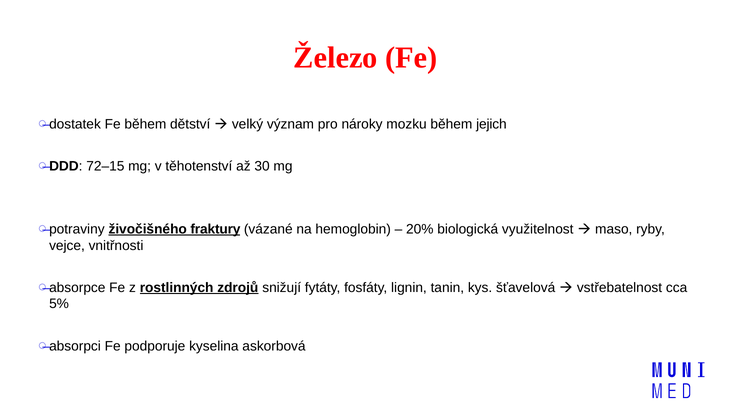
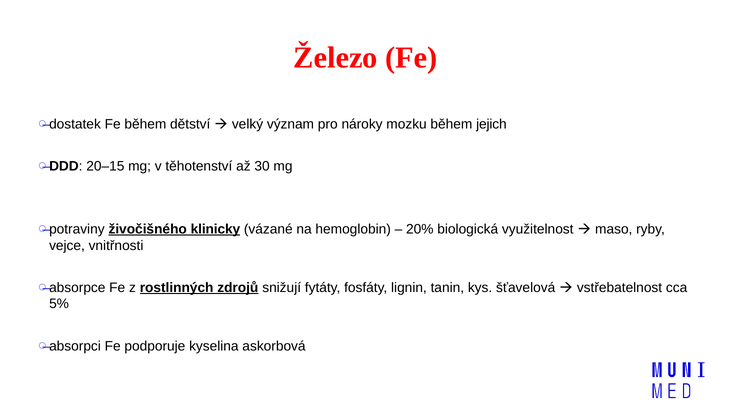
72–15: 72–15 -> 20–15 (105, 166)
fraktury: fraktury -> klinicky (215, 229)
